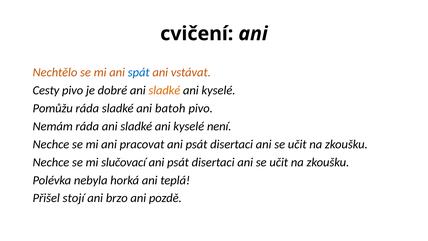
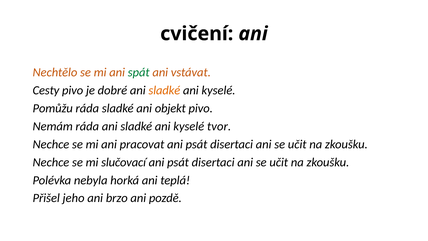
spát colour: blue -> green (139, 72)
batoh: batoh -> objekt (170, 108)
není: není -> tvor (219, 126)
stojí: stojí -> jeho (74, 198)
